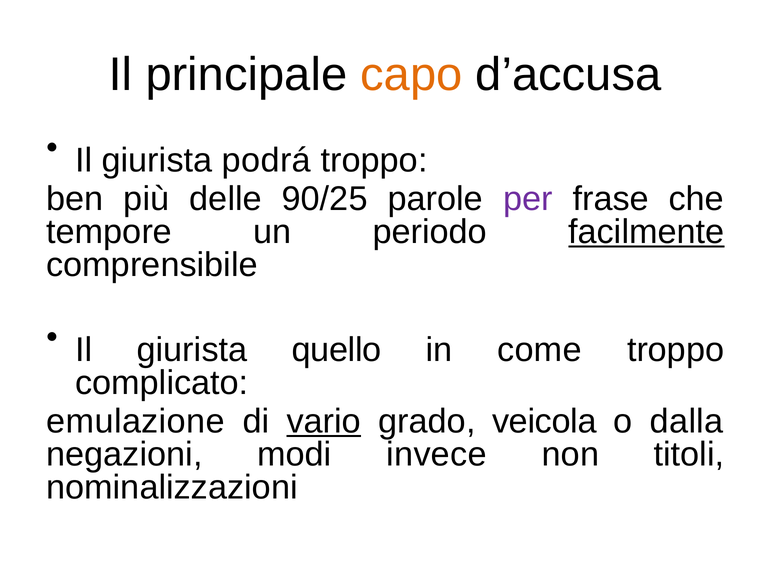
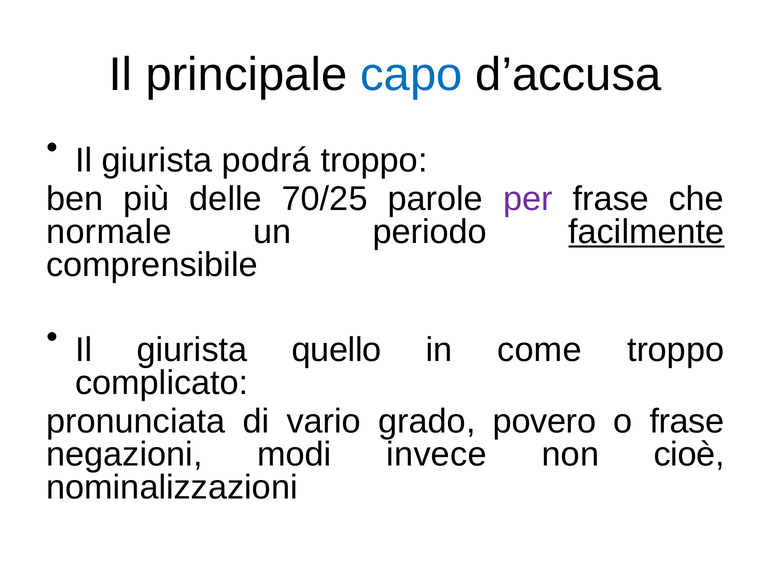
capo colour: orange -> blue (411, 75)
90/25: 90/25 -> 70/25 (325, 199)
tempore: tempore -> normale (109, 232)
emulazione: emulazione -> pronunciata (136, 421)
vario underline: present -> none (324, 421)
veicola: veicola -> povero (544, 421)
o dalla: dalla -> frase (687, 421)
titoli: titoli -> cioè (689, 454)
